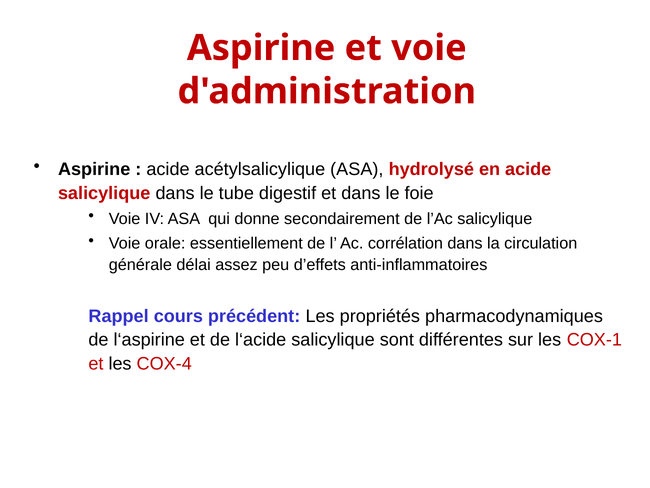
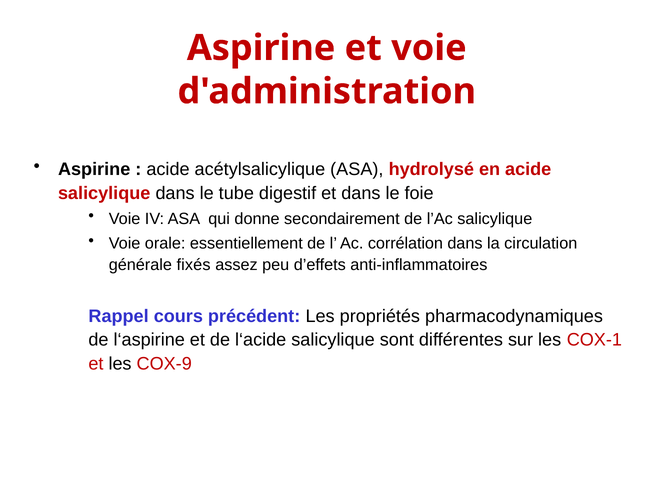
délai: délai -> fixés (194, 265)
COX-4: COX-4 -> COX-9 (164, 363)
